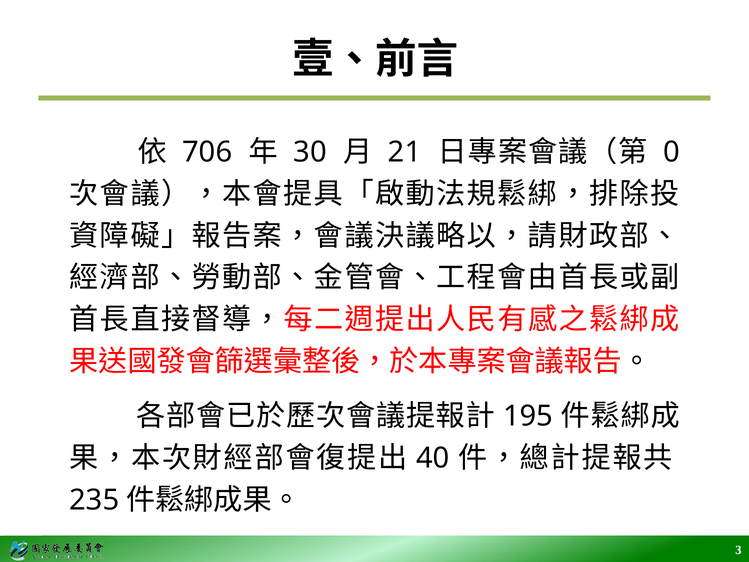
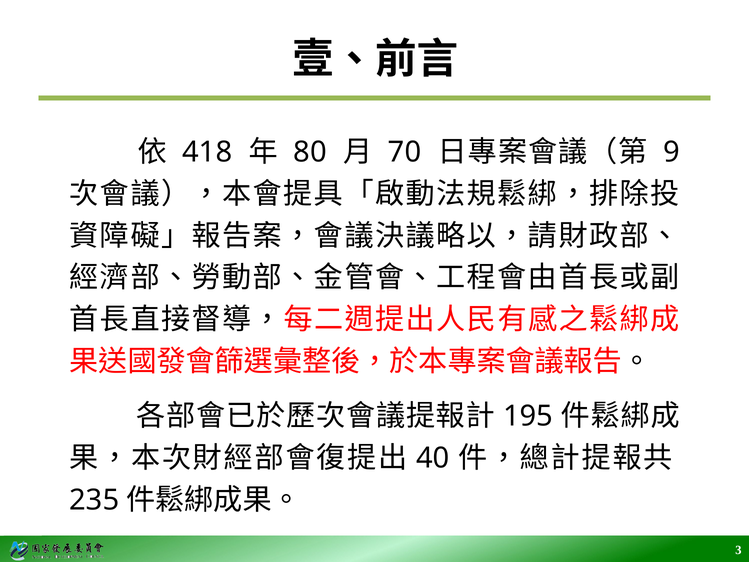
706: 706 -> 418 (207, 152)
30: 30 -> 80 (310, 152)
21: 21 -> 70 (405, 152)
0: 0 -> 9 (671, 152)
